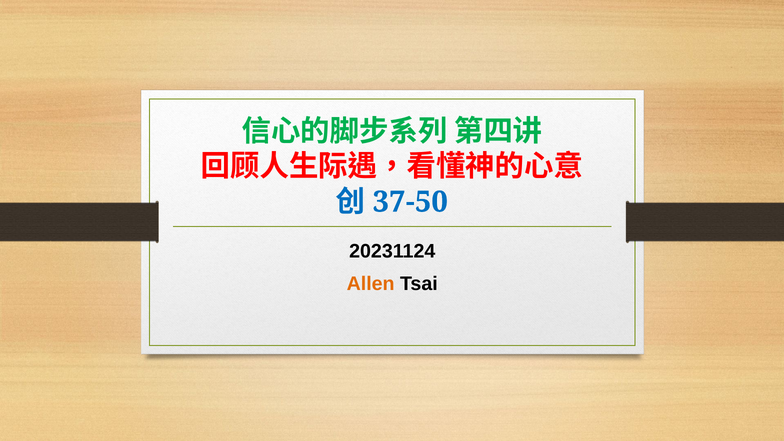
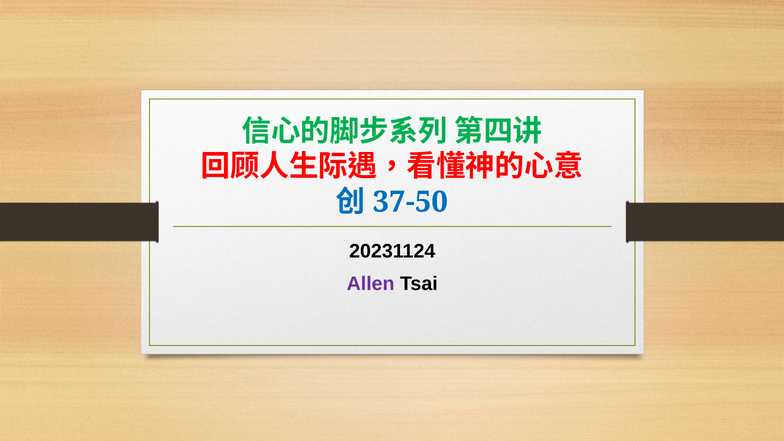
Allen colour: orange -> purple (371, 284)
